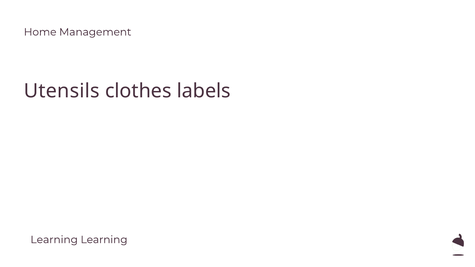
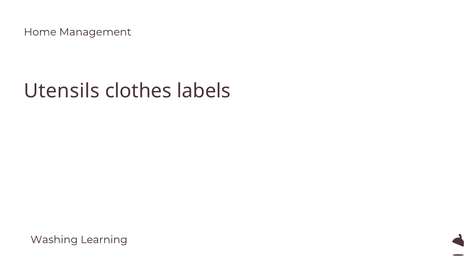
Learning: Learning -> Washing (54, 240)
